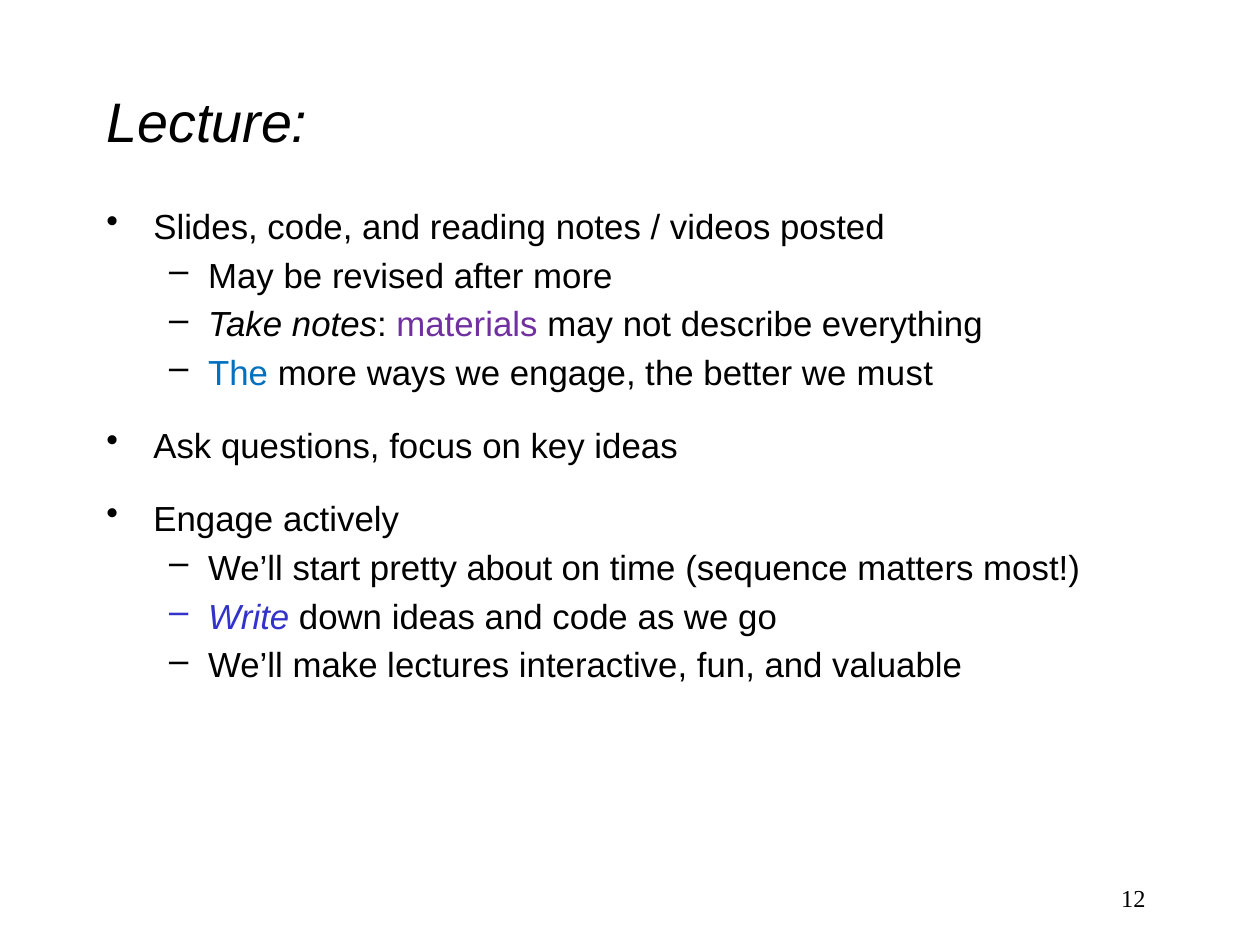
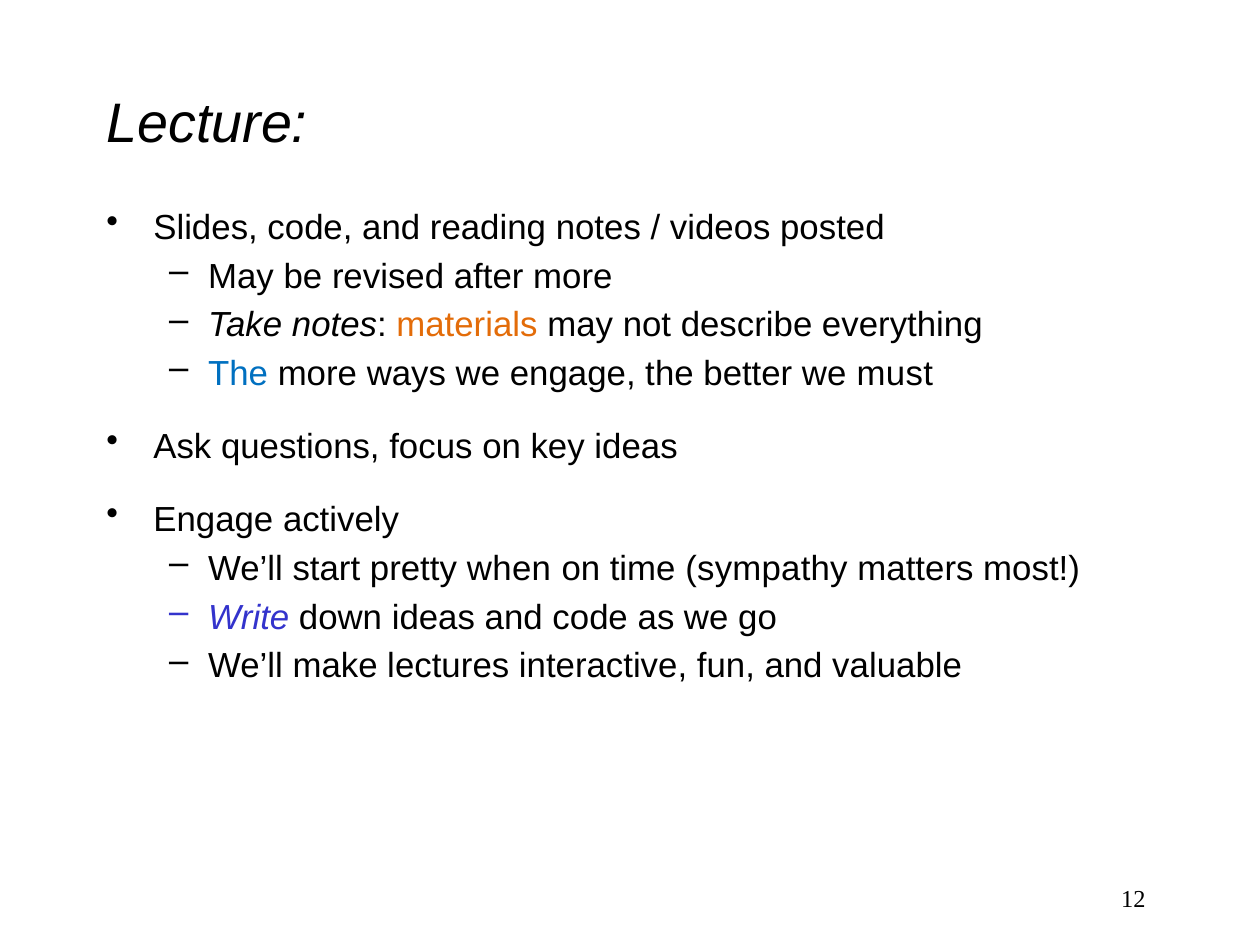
materials colour: purple -> orange (467, 325)
about: about -> when (509, 569)
sequence: sequence -> sympathy (766, 569)
